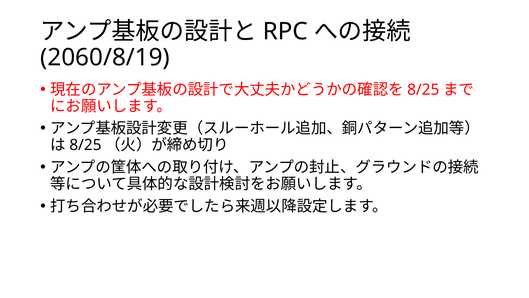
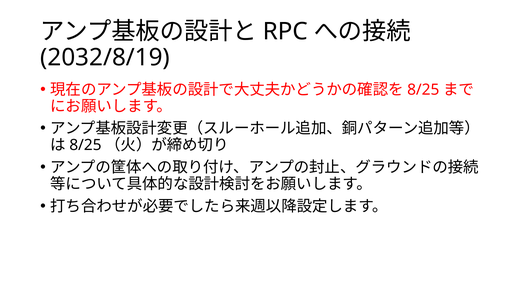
2060/8/19: 2060/8/19 -> 2032/8/19 (105, 58)
